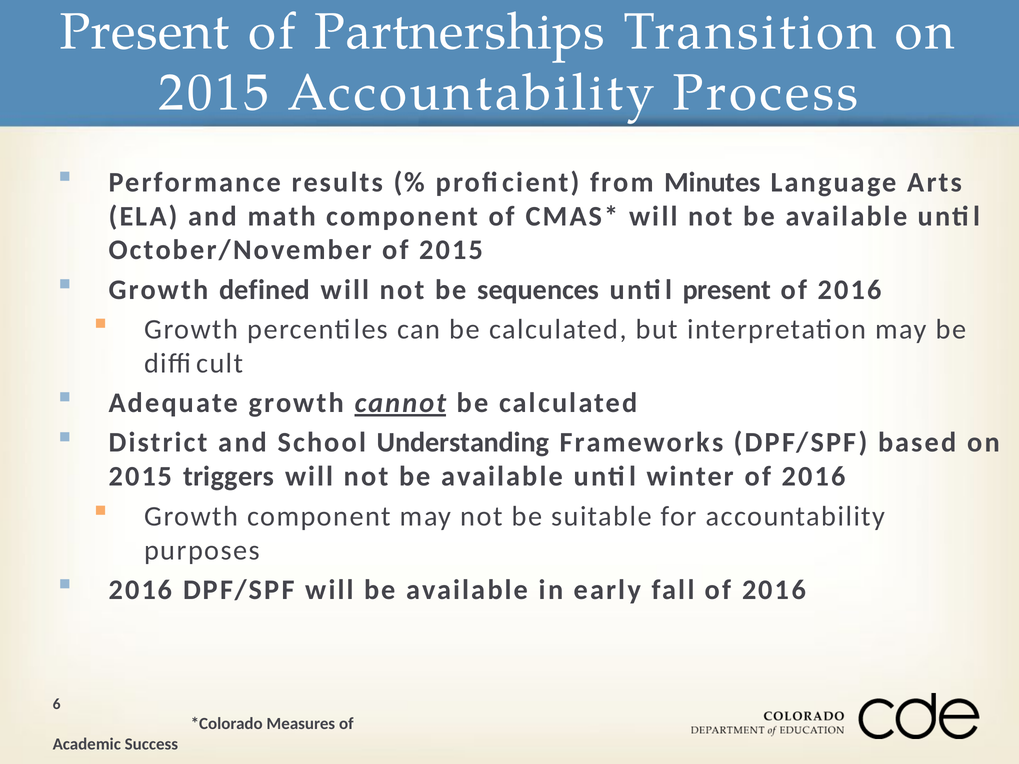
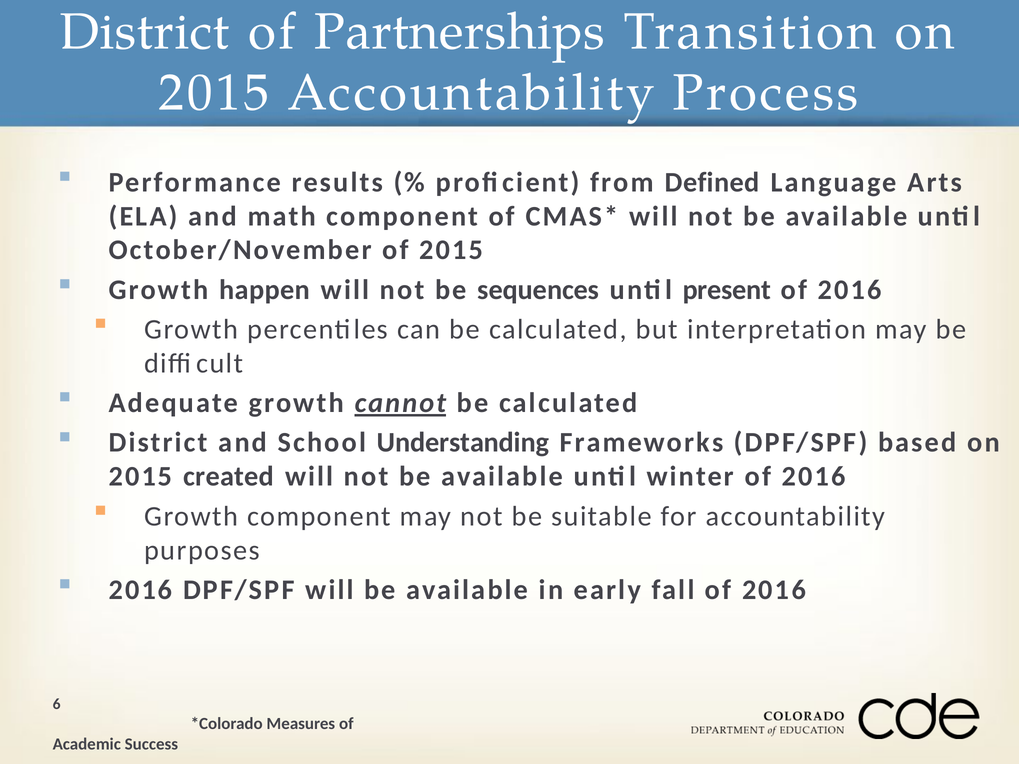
Present: Present -> District (144, 32)
Minutes: Minutes -> Defined (712, 182)
defined: defined -> happen (265, 290)
triggers: triggers -> created (229, 477)
